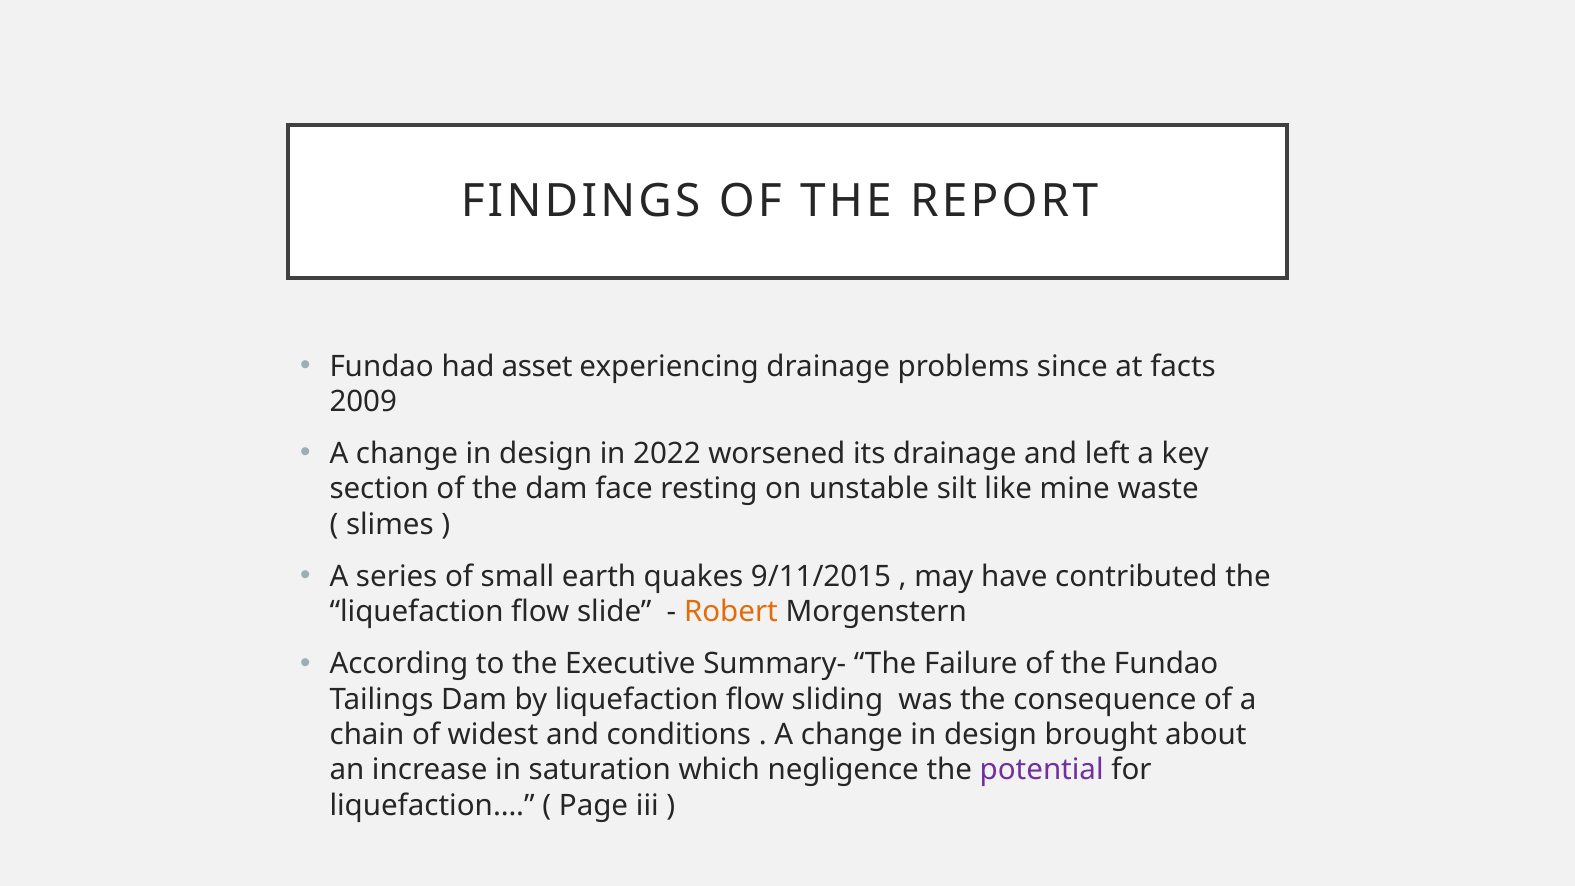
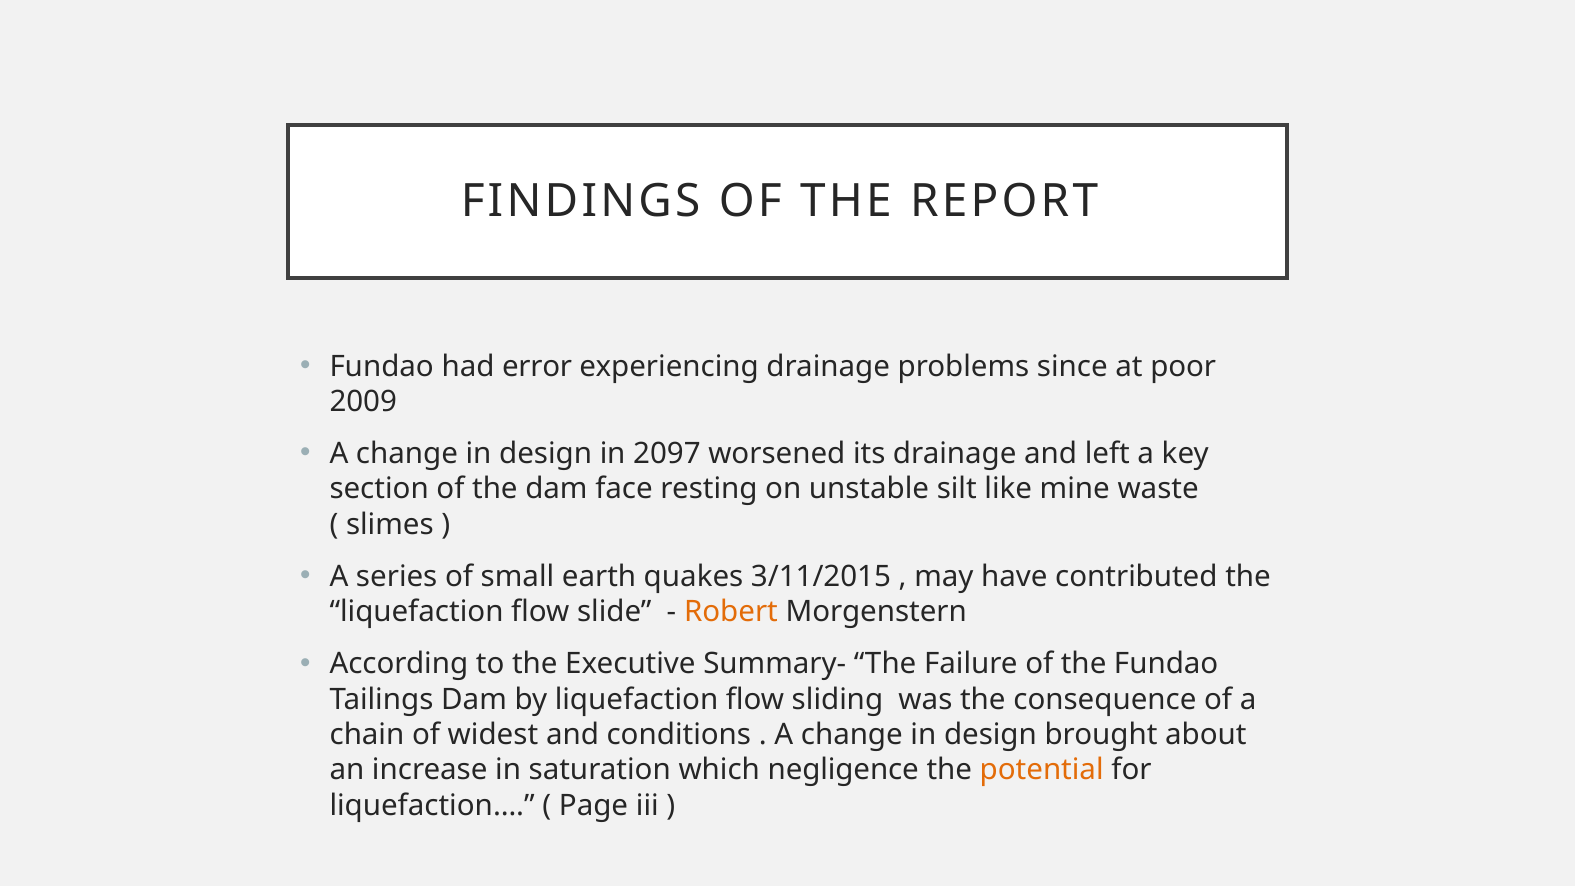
asset: asset -> error (537, 366)
facts: facts -> poor (1183, 366)
2022: 2022 -> 2097 (667, 454)
9/11/2015: 9/11/2015 -> 3/11/2015 (821, 577)
potential colour: purple -> orange (1042, 770)
